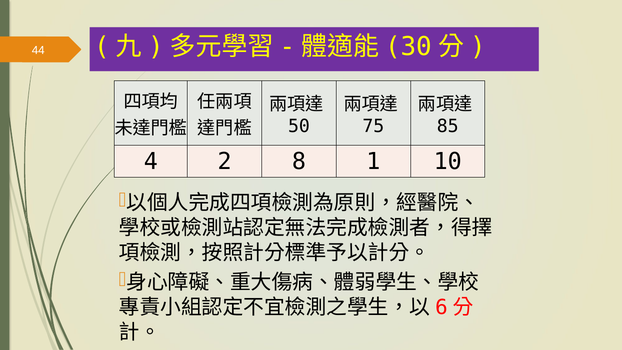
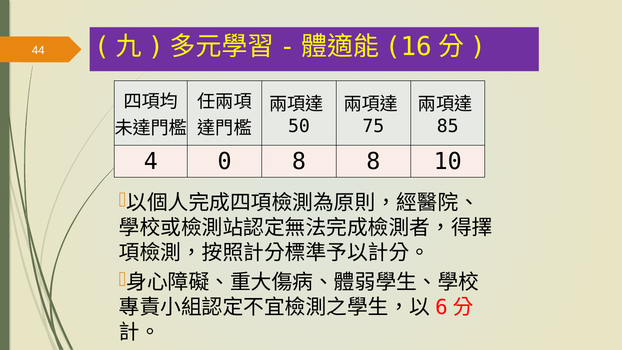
30: 30 -> 16 (409, 47)
2: 2 -> 0 (225, 162)
8 1: 1 -> 8 (373, 162)
